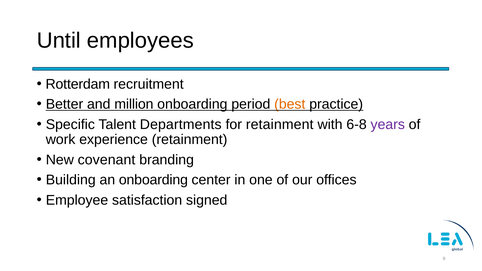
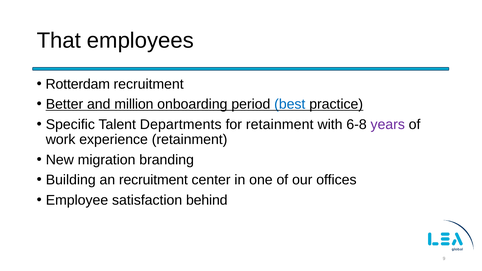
Until: Until -> That (59, 40)
best colour: orange -> blue (290, 104)
covenant: covenant -> migration (107, 160)
an onboarding: onboarding -> recruitment (153, 180)
signed: signed -> behind (207, 200)
